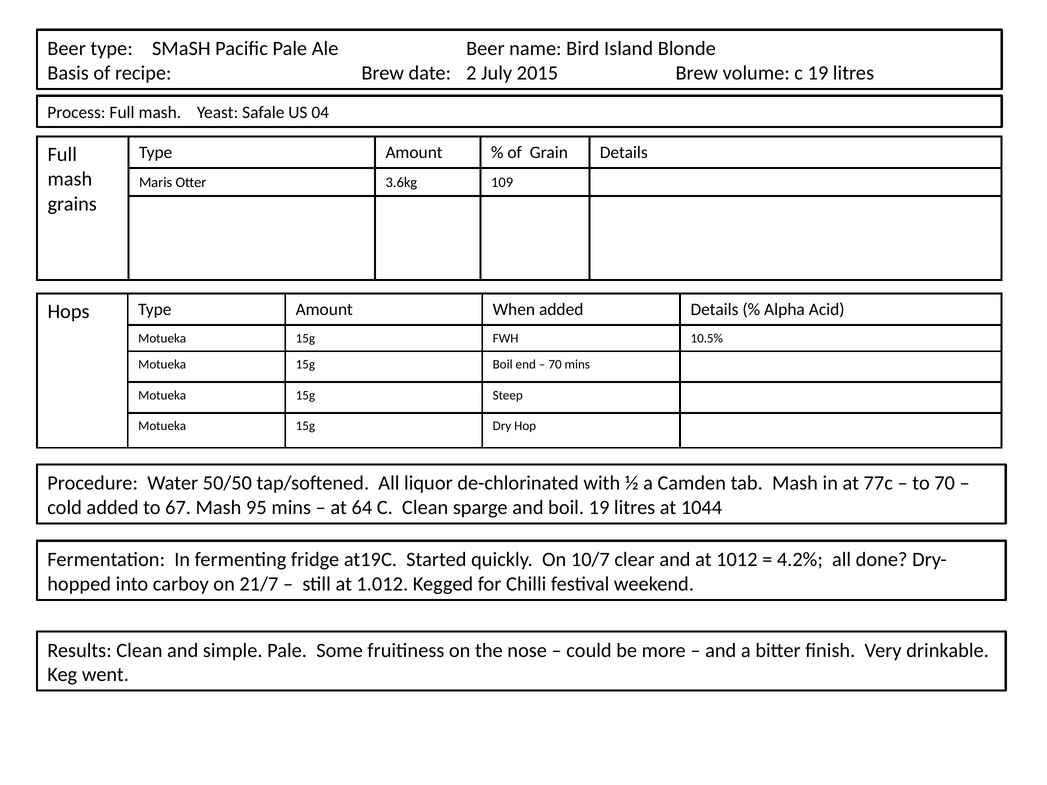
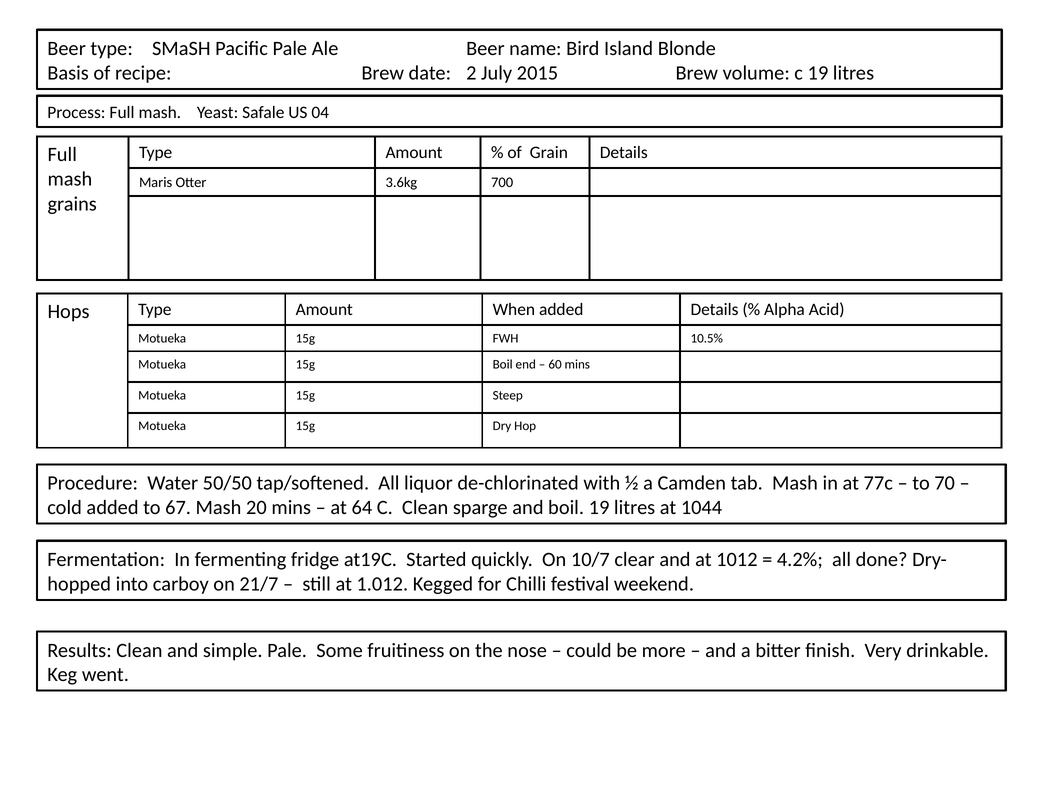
109: 109 -> 700 (502, 182)
70: 70 -> 60 (555, 365)
95: 95 -> 20 (256, 508)
